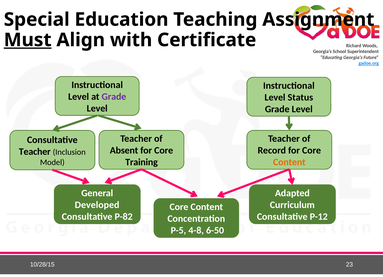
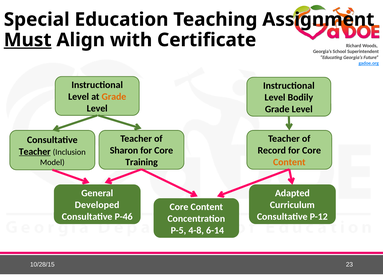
Grade colour: purple -> orange (114, 97)
Status: Status -> Bodily (300, 97)
Absent: Absent -> Sharon (124, 151)
Teacher underline: none -> present (35, 152)
P-82: P-82 -> P-46 (124, 217)
6-50: 6-50 -> 6-14 (215, 231)
